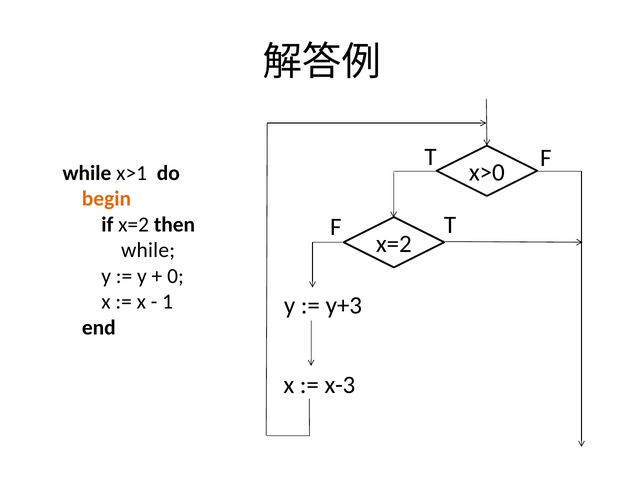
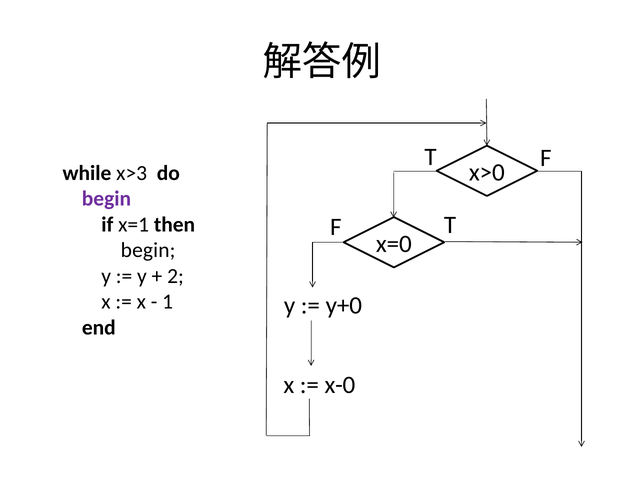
x>1: x>1 -> x>3 (132, 173)
begin colour: orange -> purple (106, 199)
if x=2: x=2 -> x=1 (134, 225)
x=2: x=2 -> x=0 (394, 244)
while: while -> begin (148, 250)
0: 0 -> 2 (175, 276)
y+3: y+3 -> y+0 (344, 306)
x-3: x-3 -> x-0 (340, 385)
